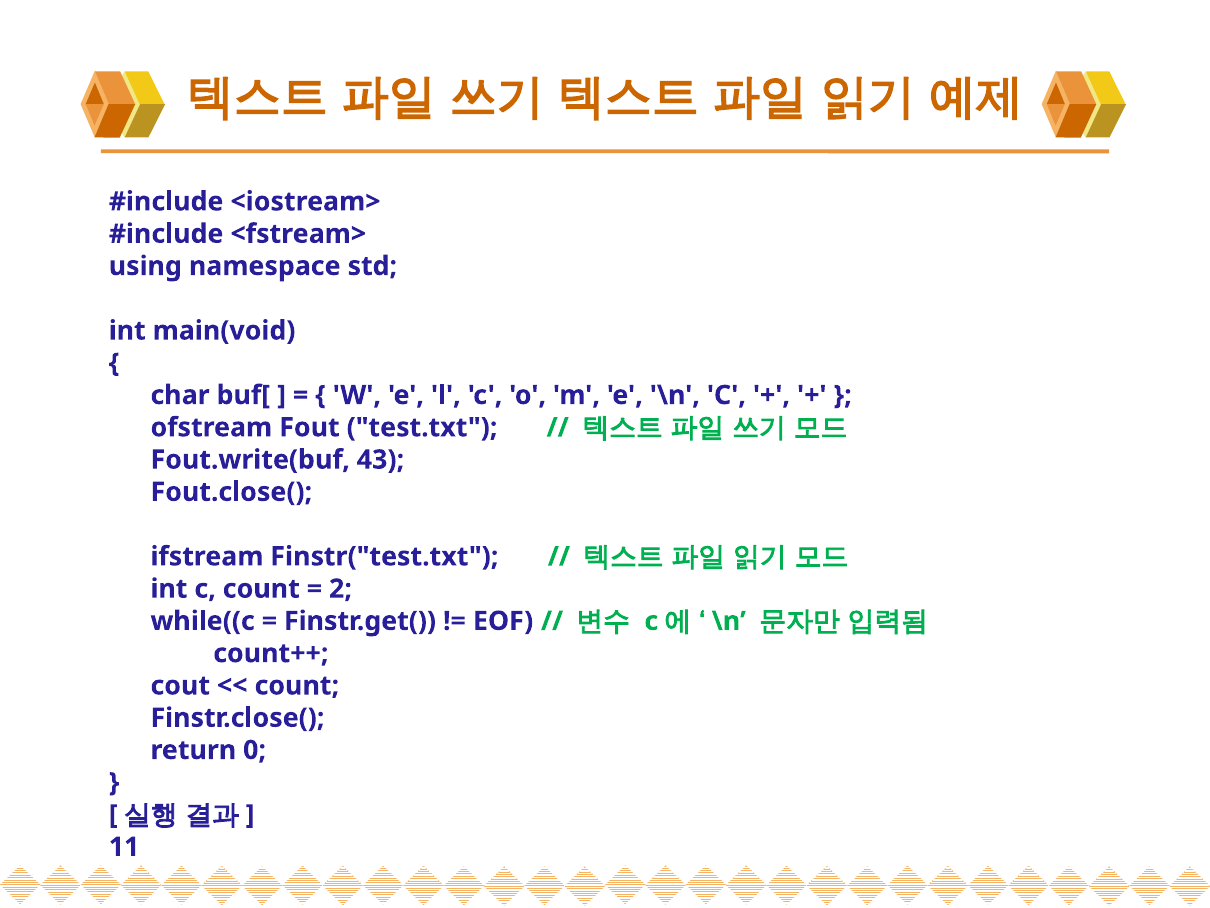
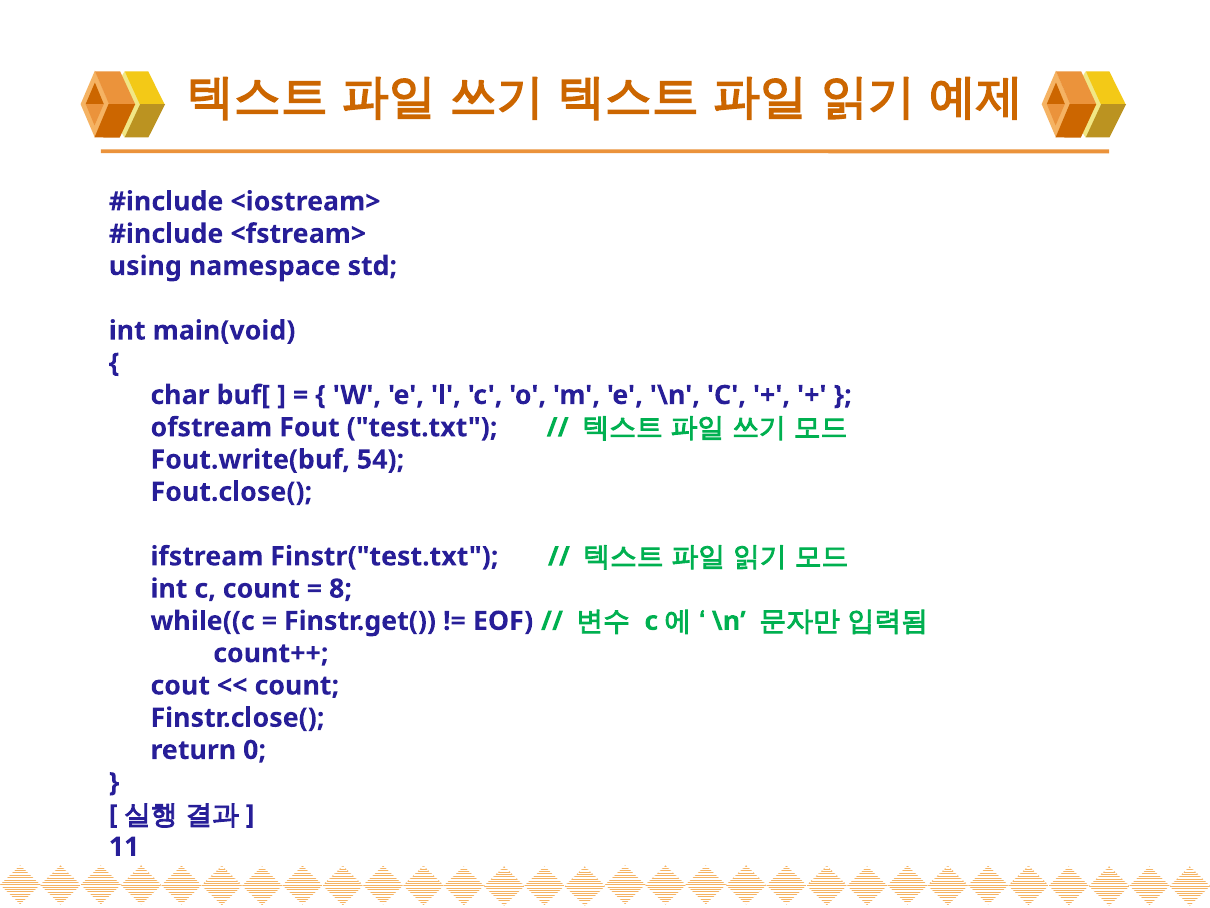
43: 43 -> 54 (380, 460)
2: 2 -> 8 (341, 589)
